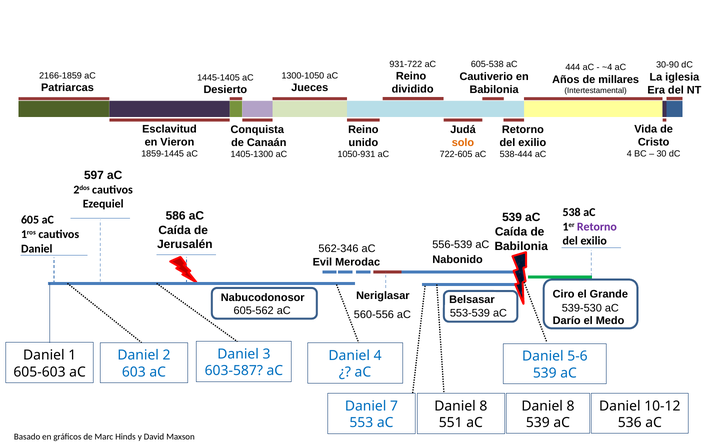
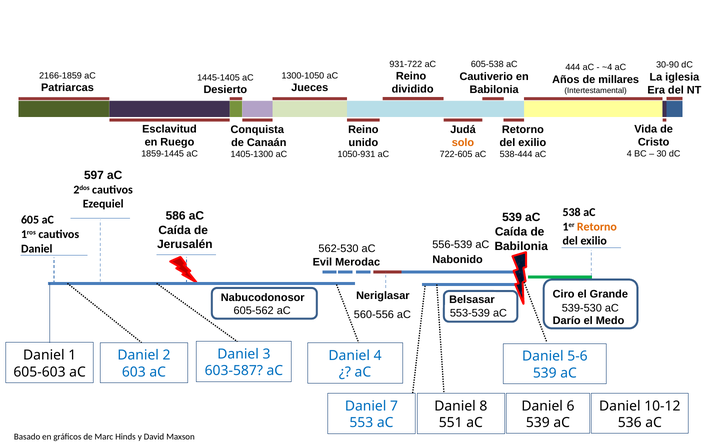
Vieron: Vieron -> Ruego (177, 142)
Retorno colour: purple -> orange (597, 226)
562-346: 562-346 -> 562-530 (339, 248)
8: 8 -> 6 (571, 405)
